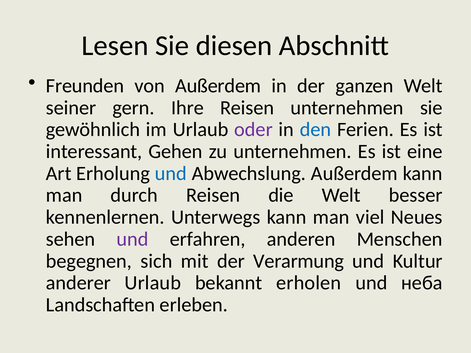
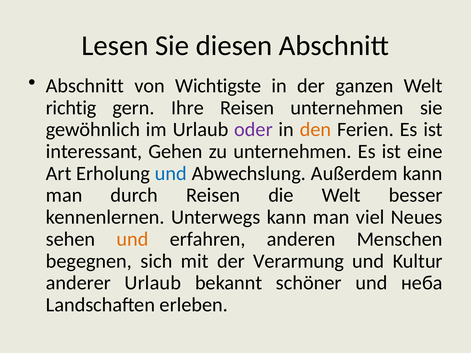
Freunden: Freunden -> Abschnitt (85, 86)
von Außerdem: Außerdem -> Wichtigste (218, 86)
seiner: seiner -> richtig (71, 108)
den colour: blue -> orange (316, 130)
und colour: purple -> orange (133, 239)
erholen: erholen -> schöner (309, 283)
